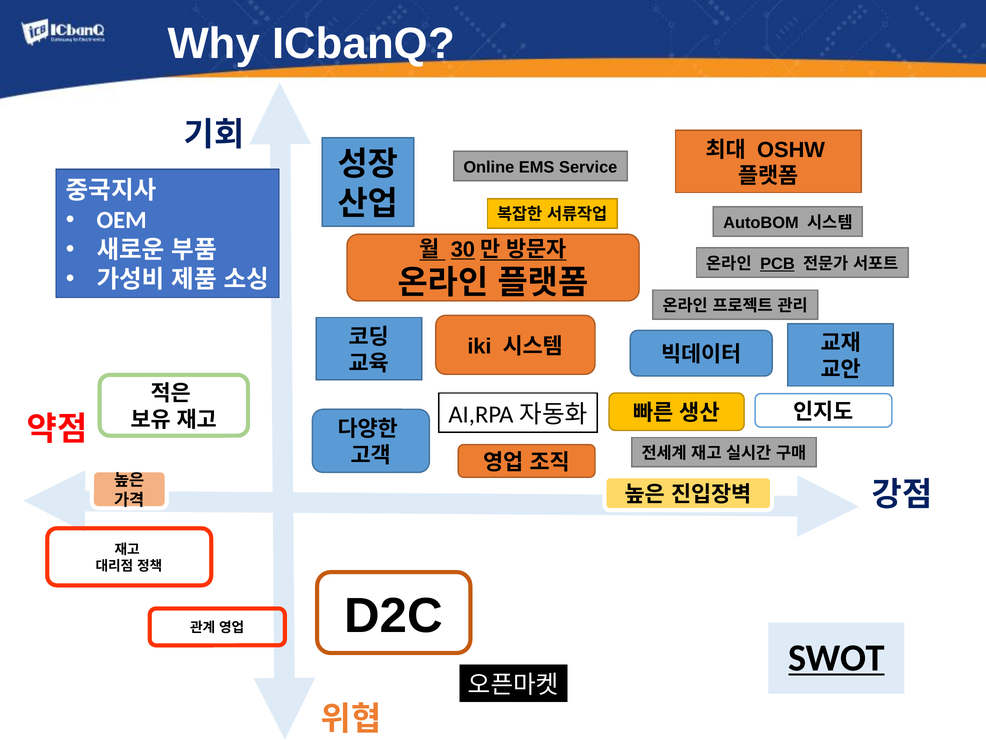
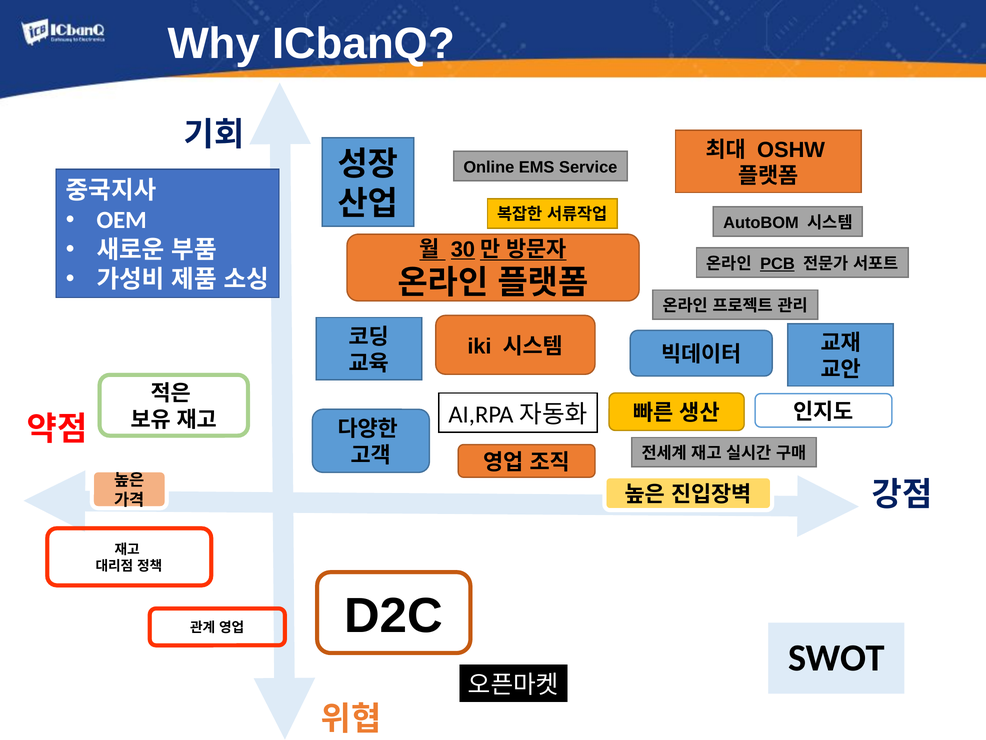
SWOT underline: present -> none (836, 657)
